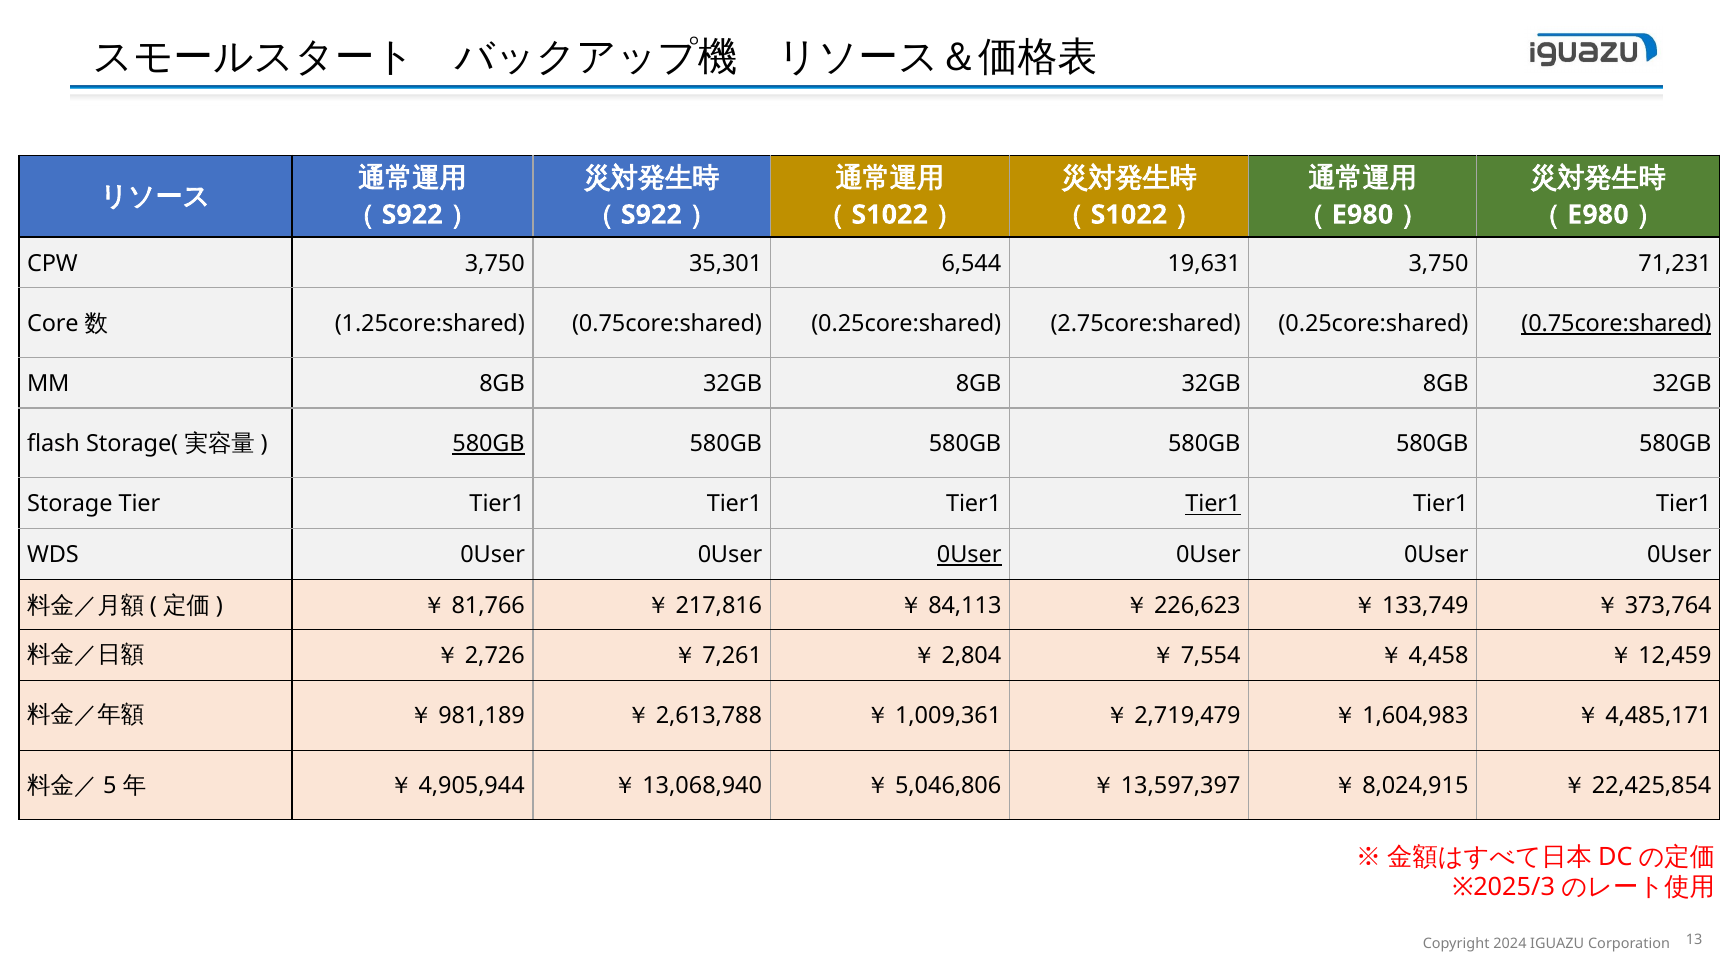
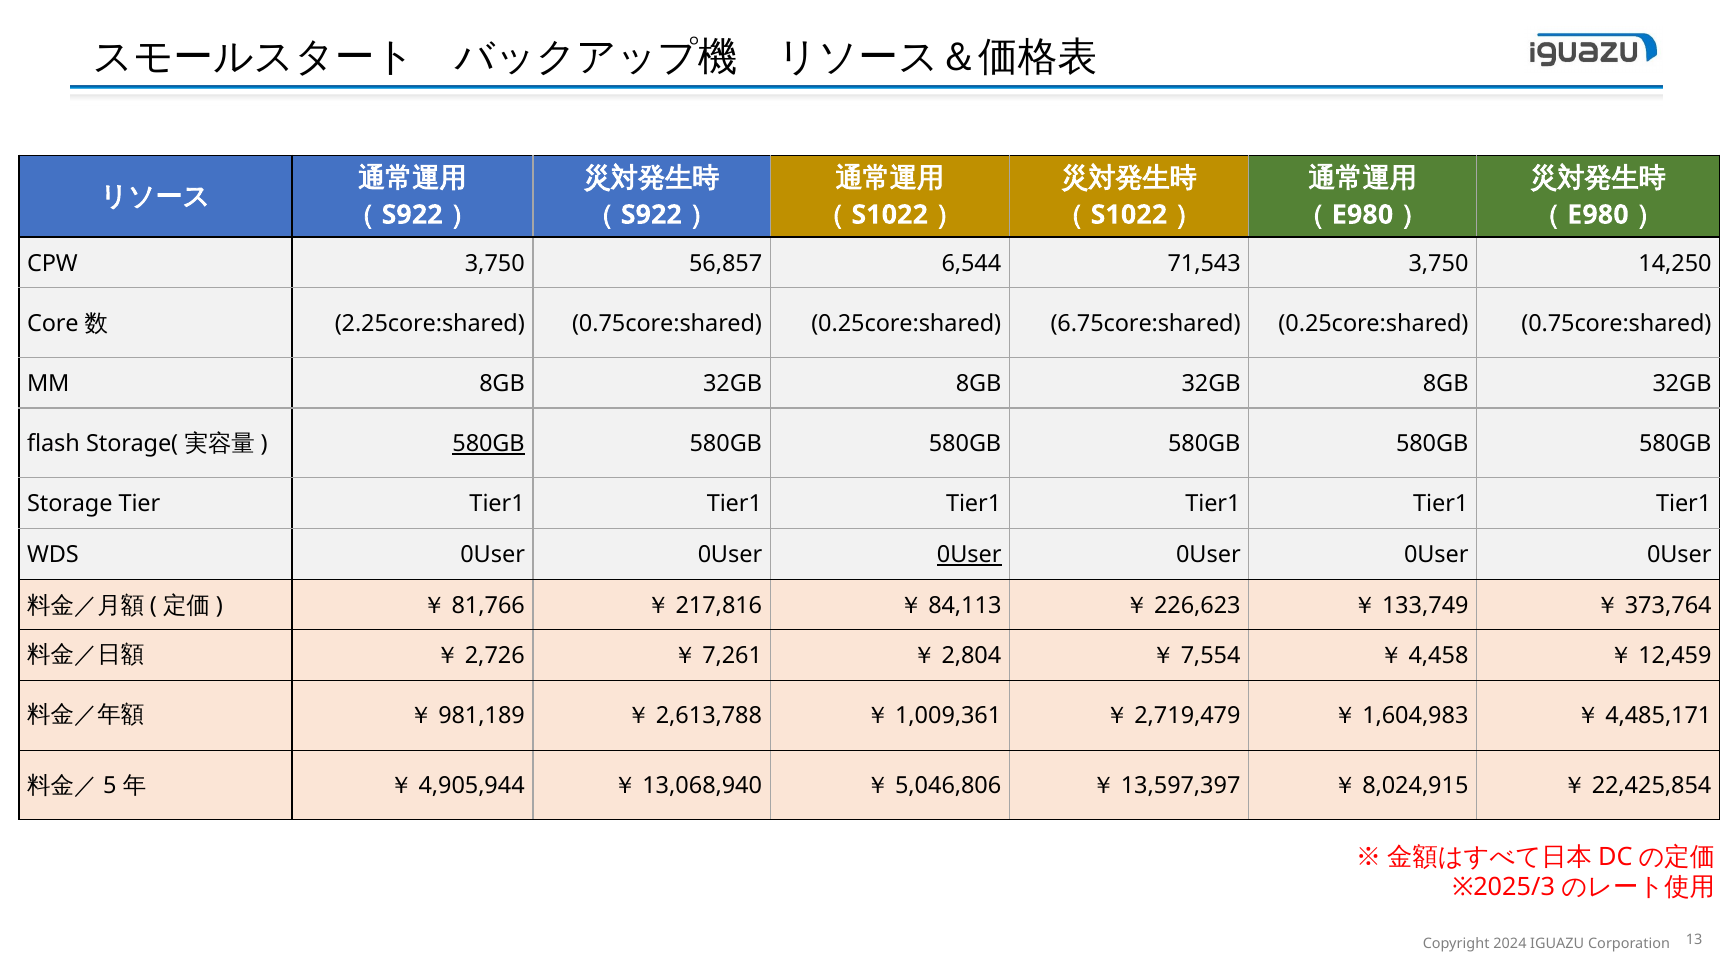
35,301: 35,301 -> 56,857 (726, 264)
19,631: 19,631 -> 71,543 (1204, 264)
71,231: 71,231 -> 14,250 (1675, 264)
1.25core:shared: 1.25core:shared -> 2.25core:shared (430, 324)
2.75core:shared: 2.75core:shared -> 6.75core:shared (1146, 324)
0.75core:shared underline: present -> none (1616, 324)
Tier1 underline: present -> none (1213, 504)
